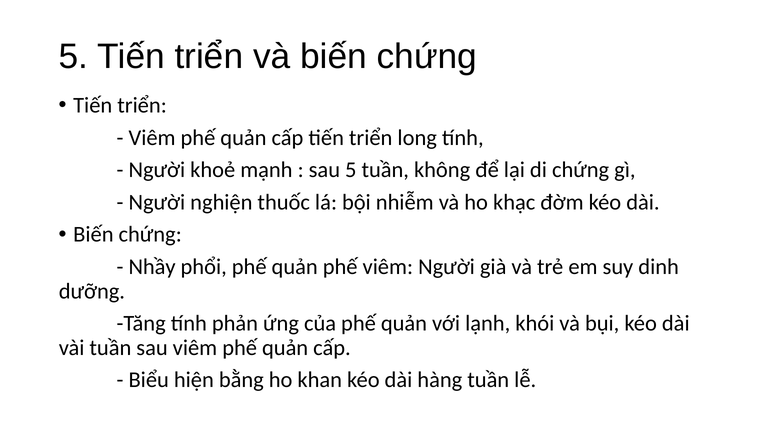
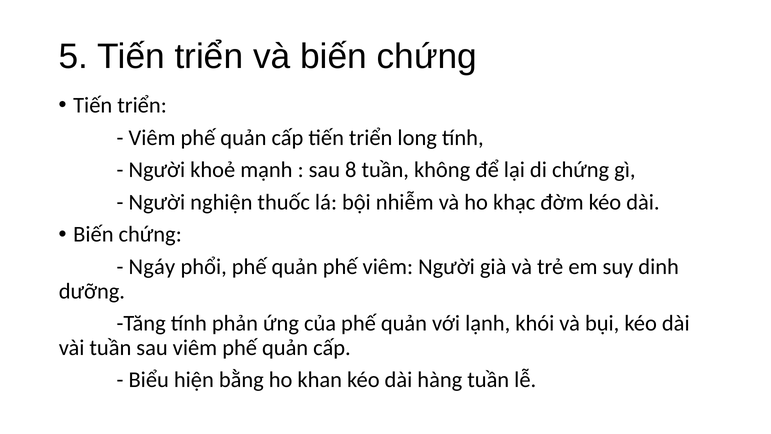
sau 5: 5 -> 8 (351, 170)
Nhầy: Nhầy -> Ngáy (152, 267)
